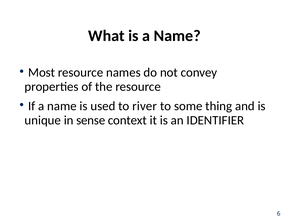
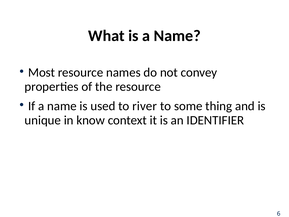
sense: sense -> know (91, 120)
